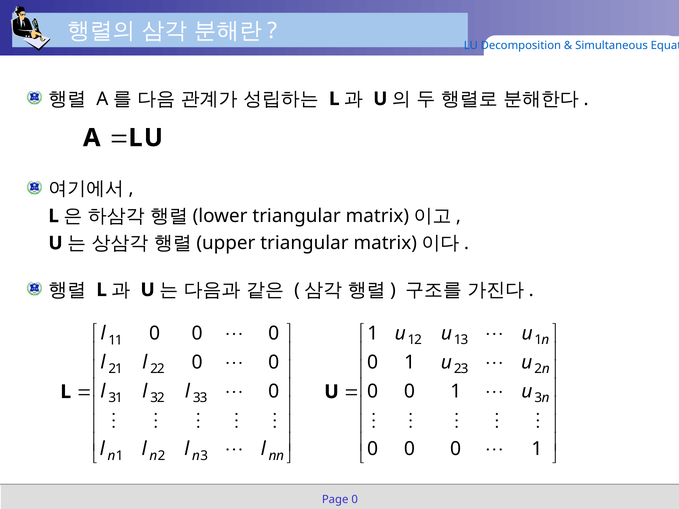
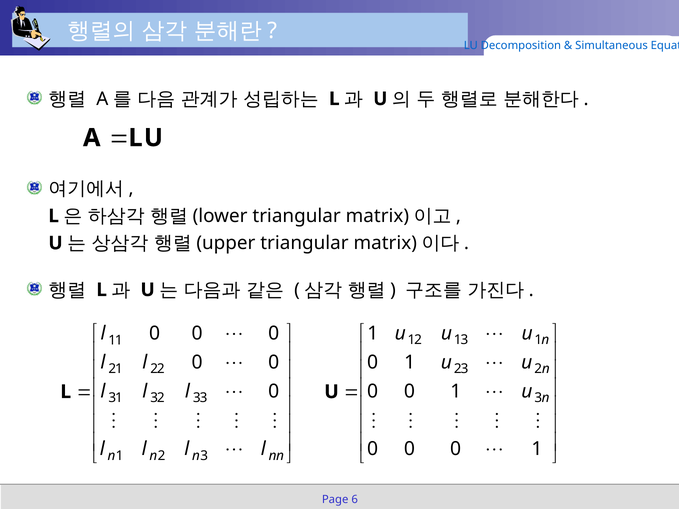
Page 0: 0 -> 6 (355, 500)
